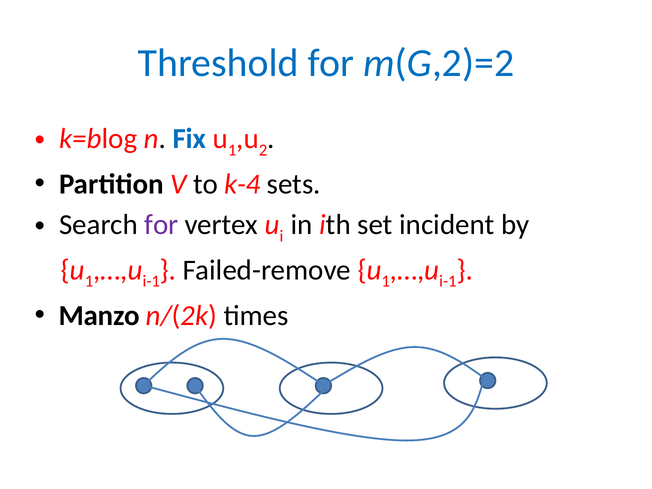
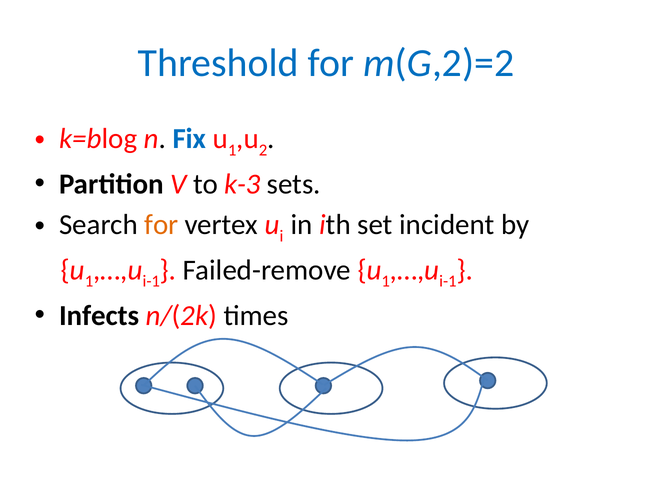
k-4: k-4 -> k-3 (242, 184)
for colour: purple -> orange (161, 225)
Manzo: Manzo -> Infects (99, 316)
